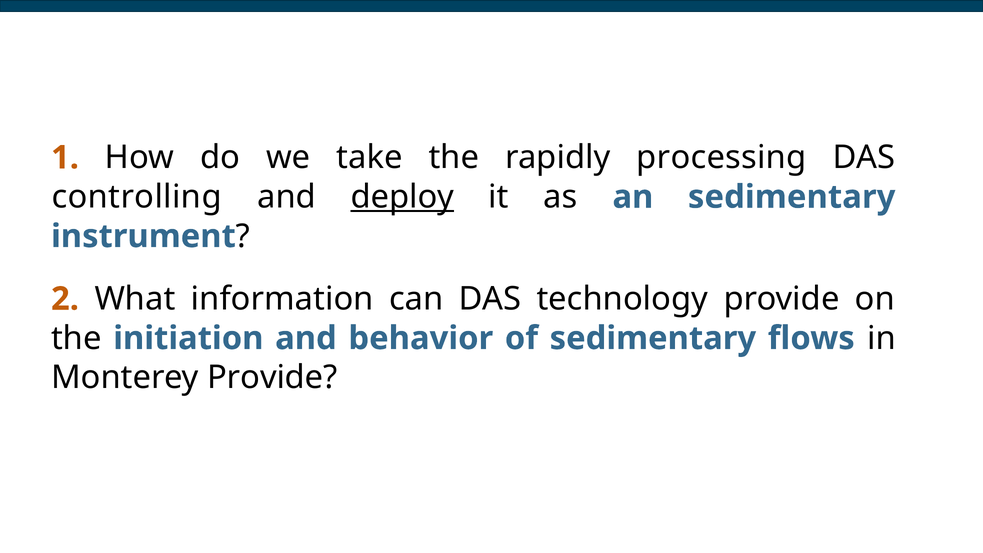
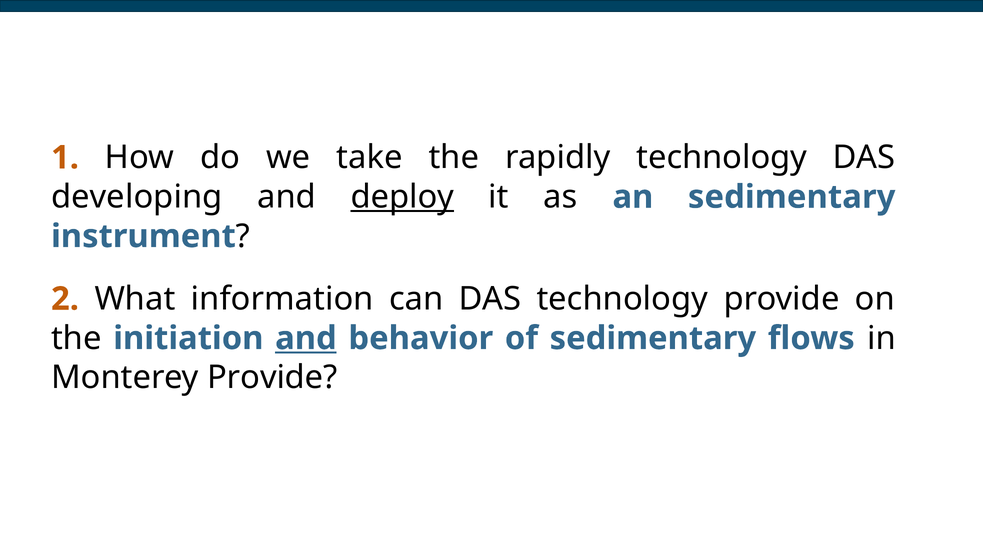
rapidly processing: processing -> technology (722, 158)
controlling: controlling -> developing (137, 197)
and underline: none -> present (306, 338)
